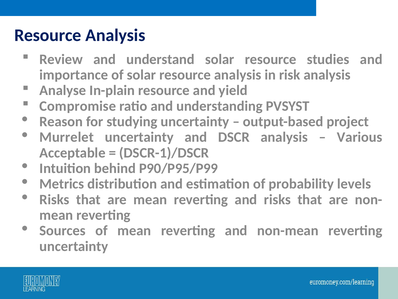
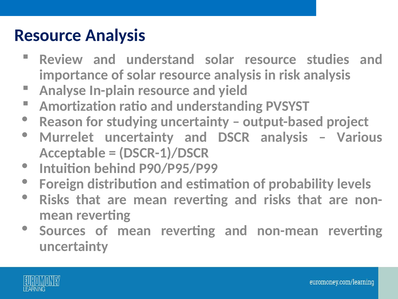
Compromise: Compromise -> Amortization (78, 106)
Metrics: Metrics -> Foreign (62, 184)
